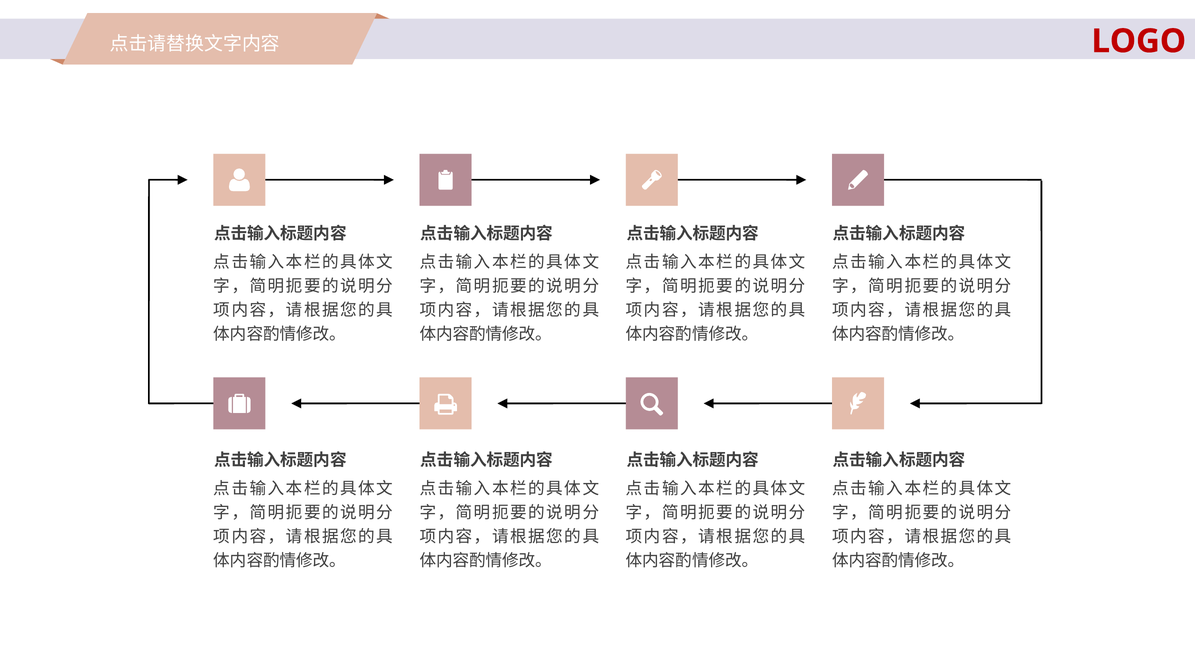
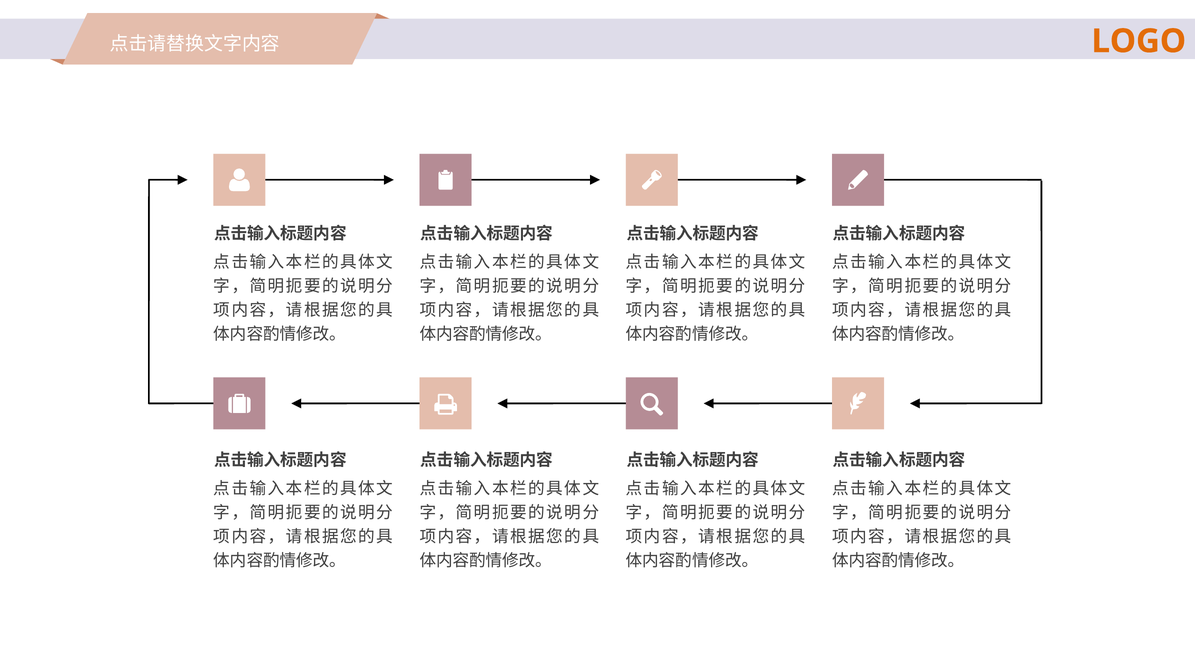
LOGO colour: red -> orange (1139, 41)
